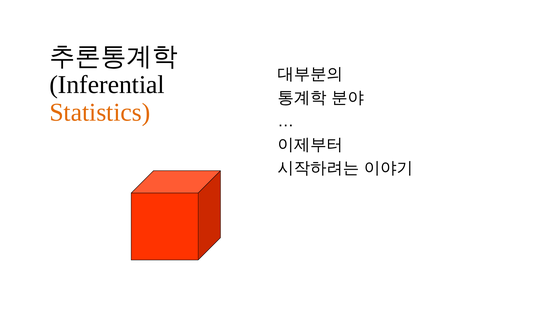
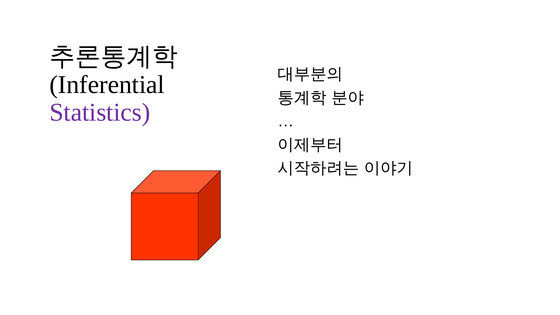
Statistics colour: orange -> purple (100, 112)
